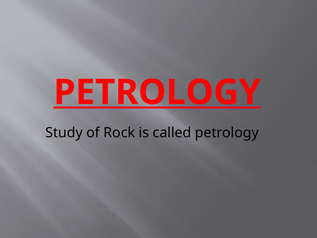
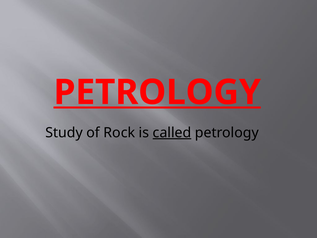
called underline: none -> present (172, 133)
